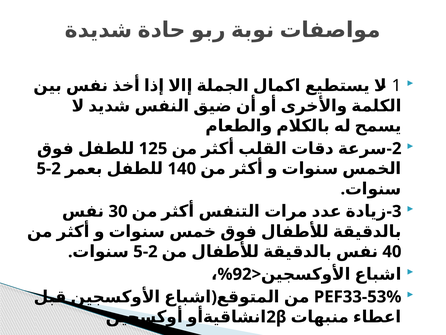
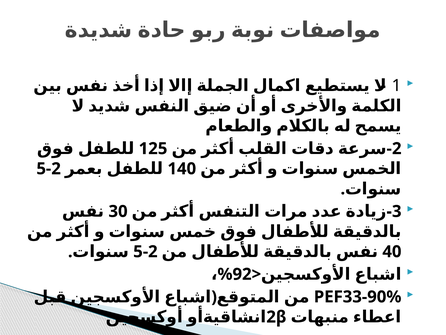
PEF33-53%: PEF33-53% -> PEF33-90% (358, 296)
